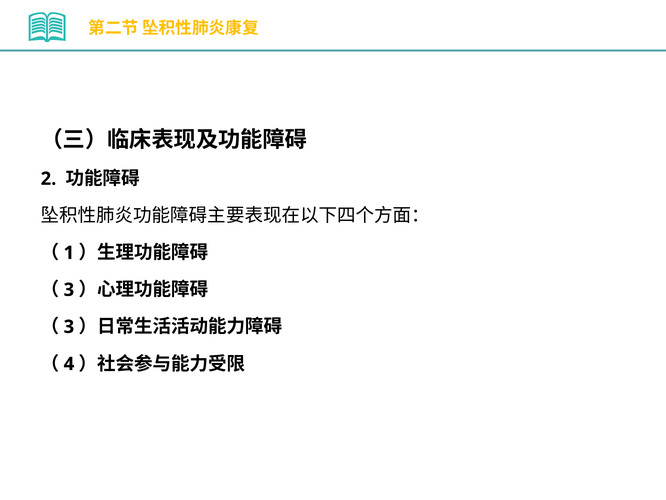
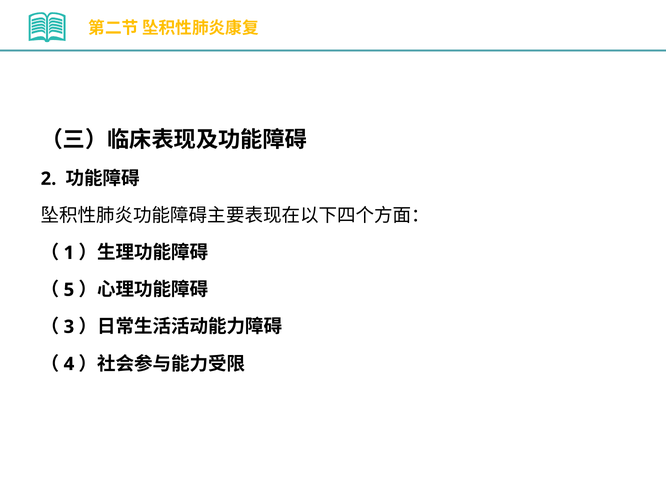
3: 3 -> 5 (69, 290)
